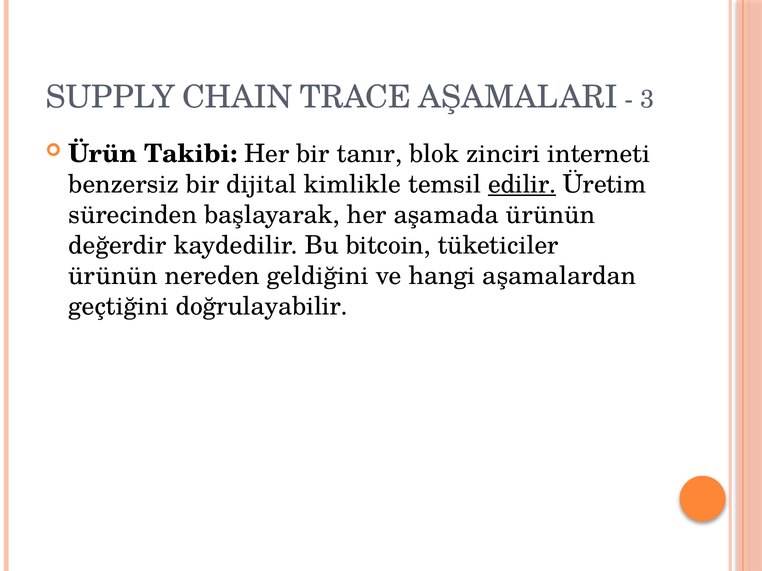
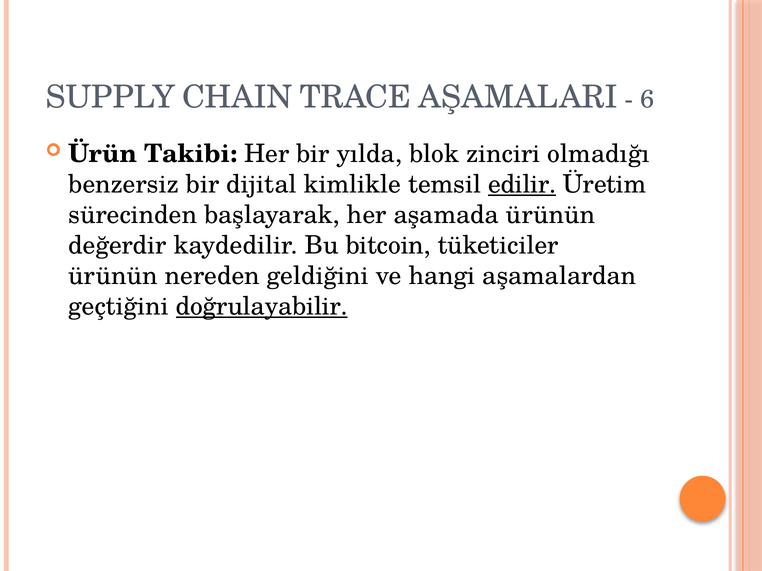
3: 3 -> 6 (647, 100)
tanır: tanır -> yılda (369, 154)
interneti: interneti -> olmadığı (599, 154)
doğrulayabilir underline: none -> present (262, 307)
